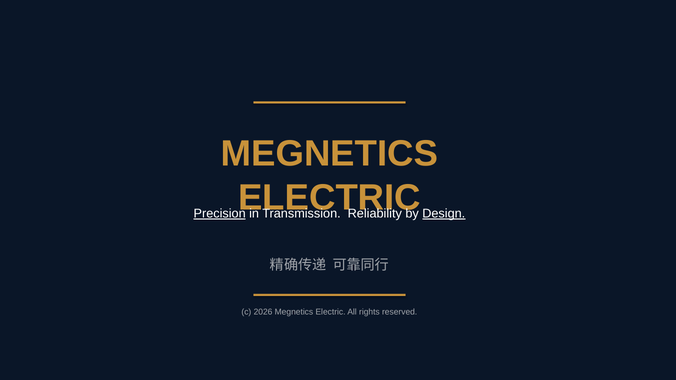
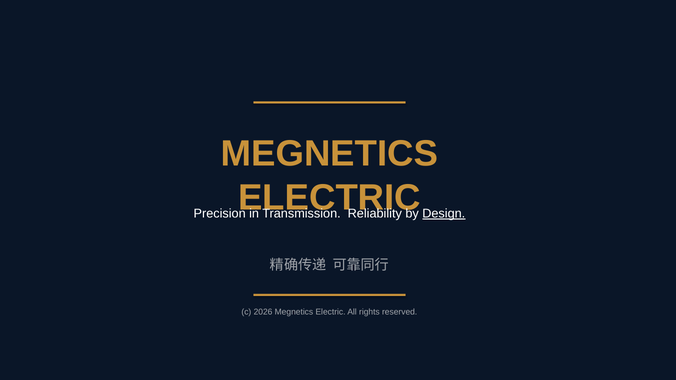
Precision underline: present -> none (220, 214)
